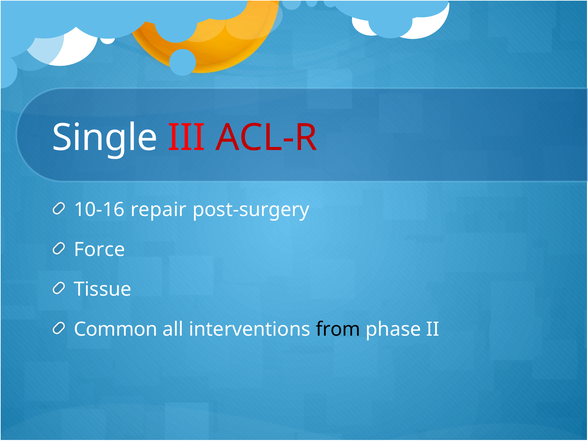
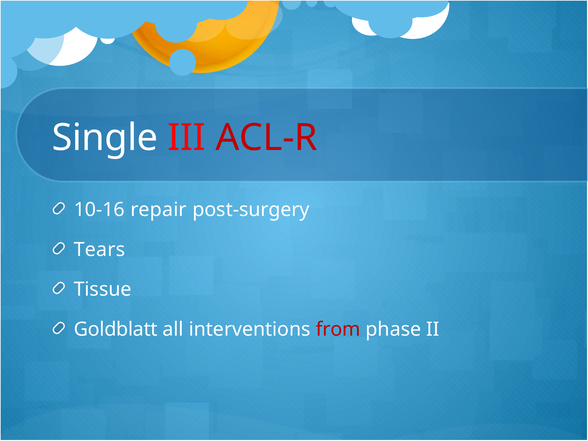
Force: Force -> Tears (99, 250)
Common: Common -> Goldblatt (116, 329)
from colour: black -> red (338, 329)
